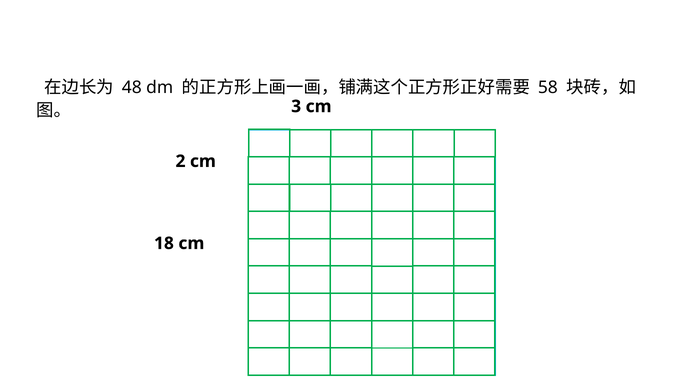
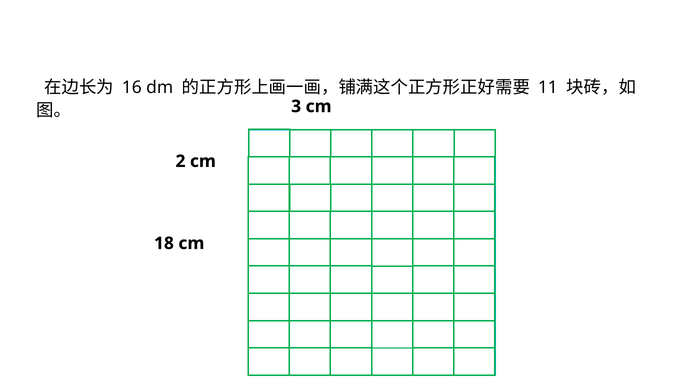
48: 48 -> 16 (132, 88)
58: 58 -> 11 (548, 88)
